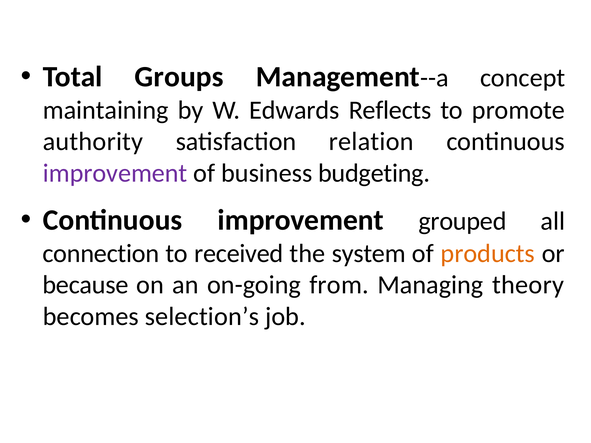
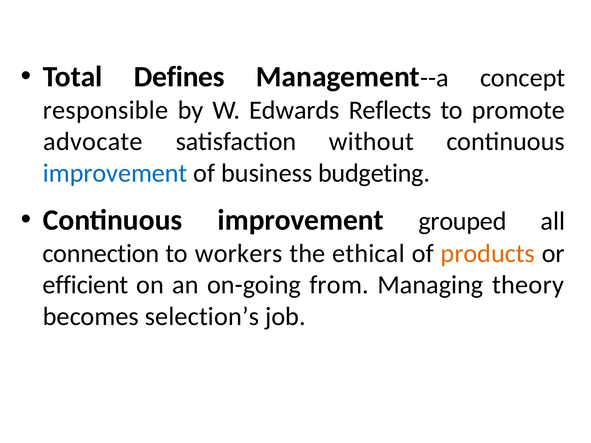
Groups: Groups -> Defines (179, 77)
maintaining: maintaining -> responsible (106, 110)
authority: authority -> advocate (93, 142)
relation: relation -> without (371, 142)
improvement colour: purple -> blue (115, 173)
received: received -> workers (239, 254)
system: system -> ethical (368, 254)
because: because -> efficient (85, 285)
